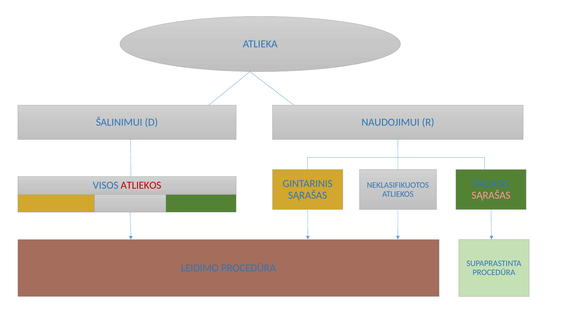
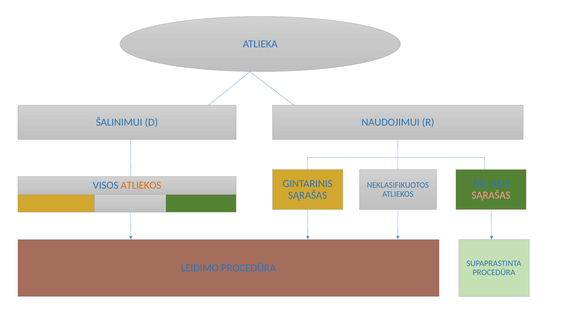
ATLIEKOS colour: red -> orange (141, 186)
